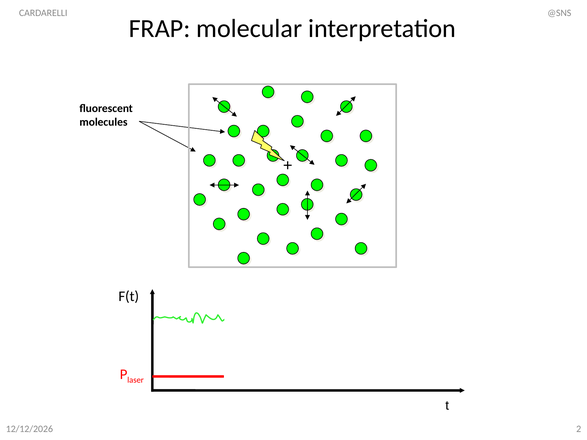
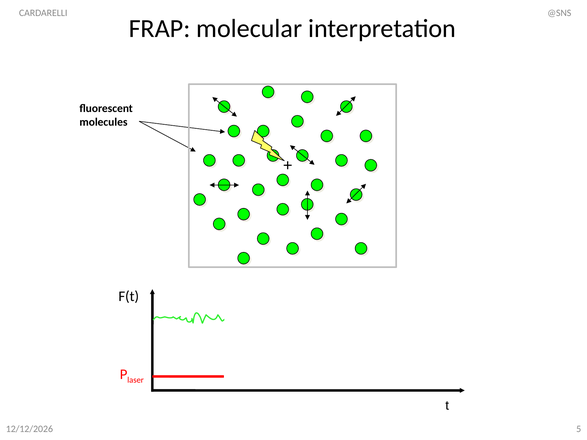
2: 2 -> 5 (579, 429)
